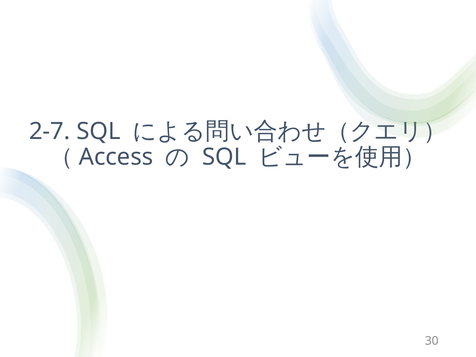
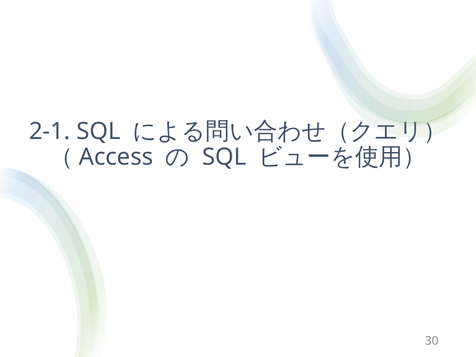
2-7: 2-7 -> 2-1 (50, 131)
